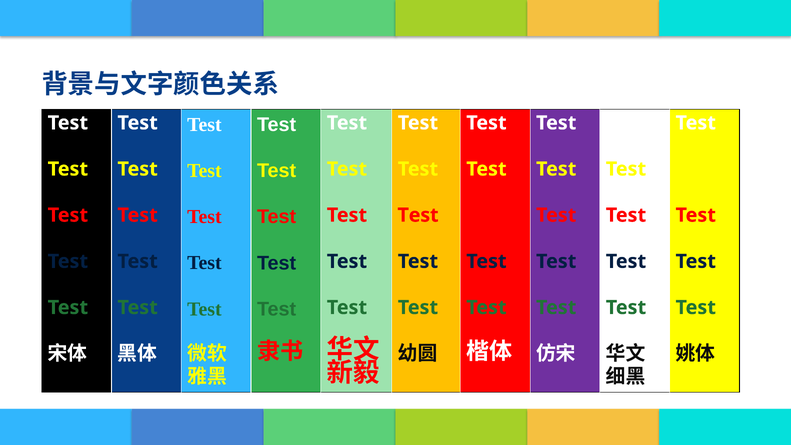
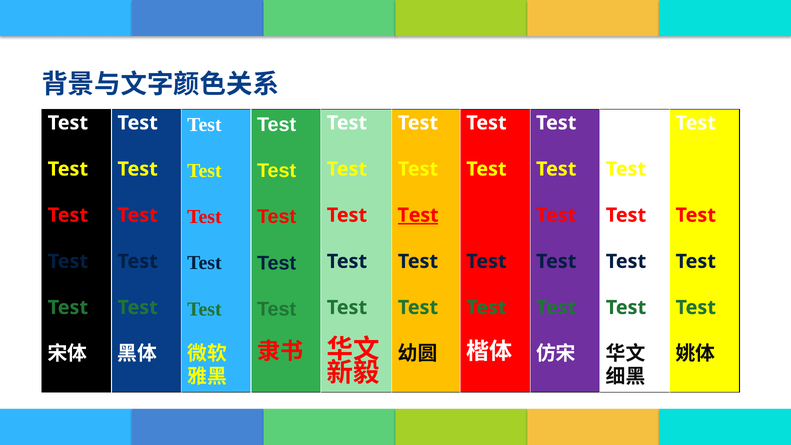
Test underline: none -> present (418, 215)
